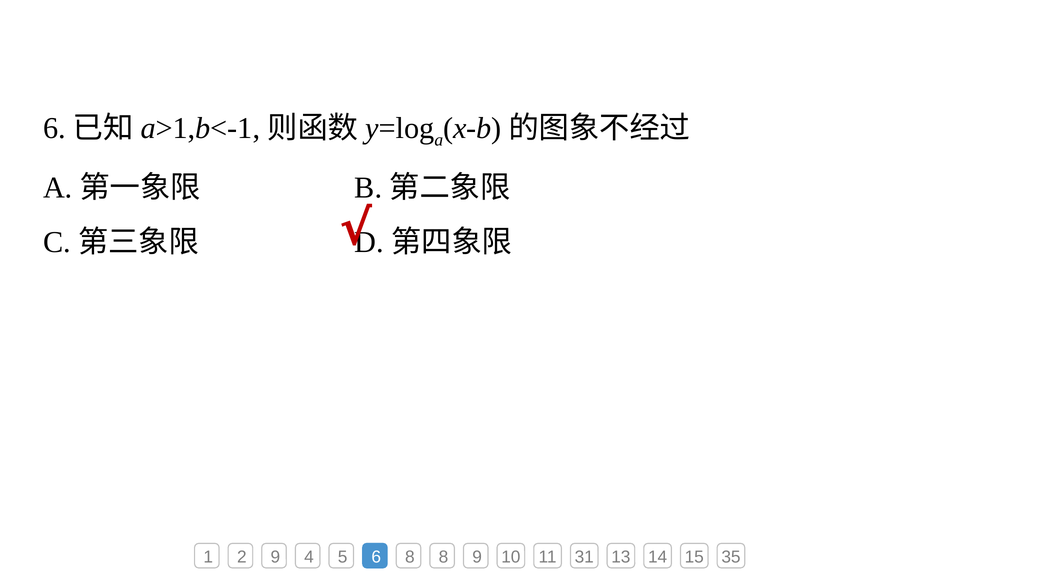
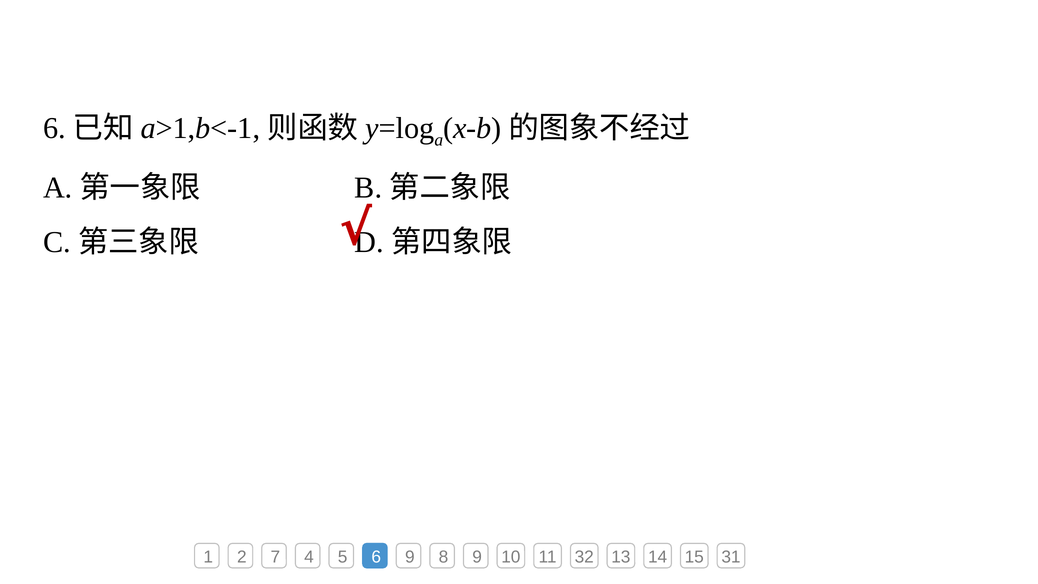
2 9: 9 -> 7 (275, 557)
6 8: 8 -> 9 (410, 557)
31: 31 -> 32 (584, 557)
35: 35 -> 31 (731, 557)
